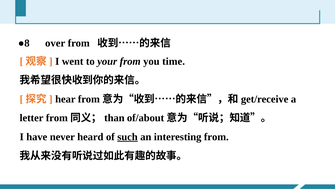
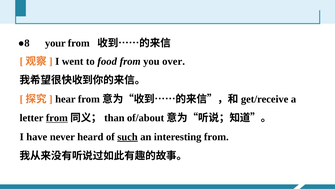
over: over -> your (55, 43)
your: your -> food (107, 61)
time: time -> over (174, 61)
from underline: none -> present (57, 118)
